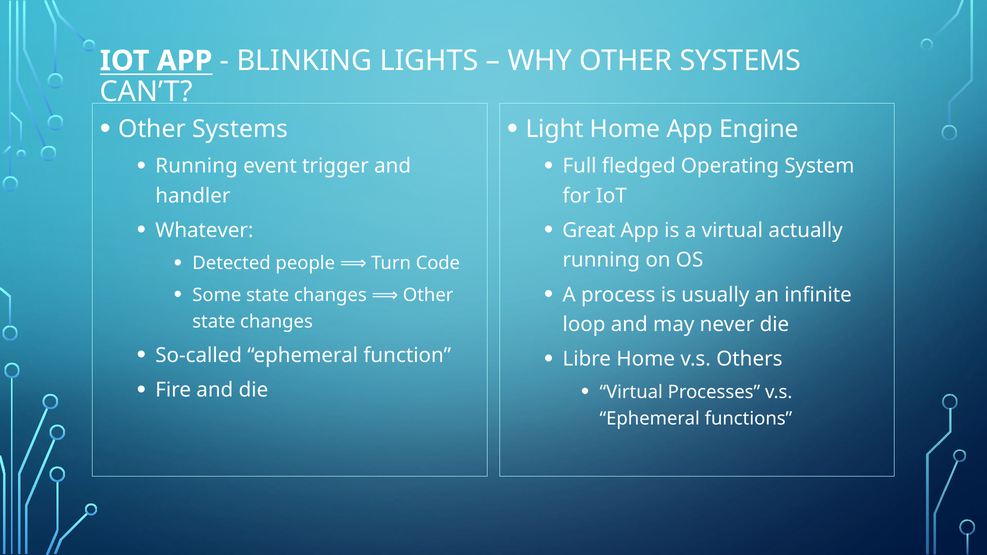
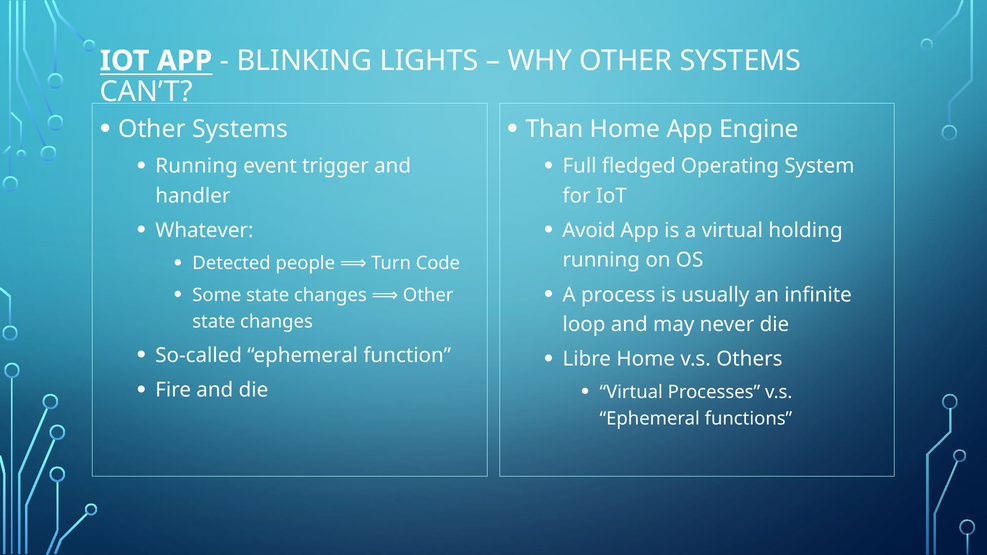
Light: Light -> Than (555, 129)
Great: Great -> Avoid (589, 231)
actually: actually -> holding (806, 231)
